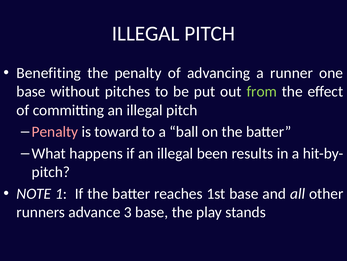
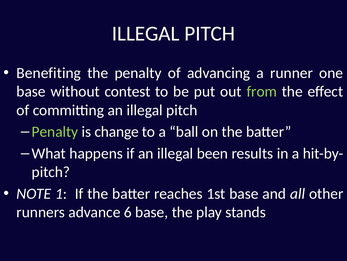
pitches: pitches -> contest (128, 91)
Penalty colour: pink -> light green (55, 131)
toward: toward -> change (117, 131)
3: 3 -> 6 (128, 212)
